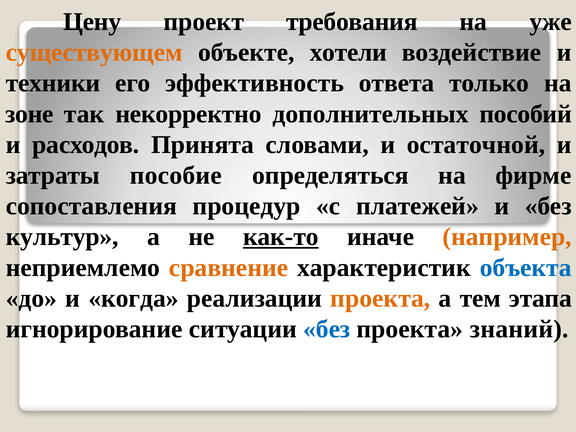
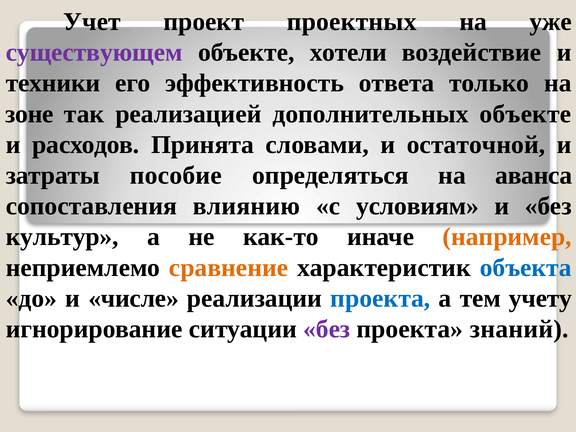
Цену: Цену -> Учет (92, 22)
требования: требования -> проектных (352, 22)
существующем colour: orange -> purple (94, 52)
некорректно: некорректно -> реализацией (188, 114)
дополнительных пособий: пособий -> объекте (525, 114)
фирме: фирме -> аванса (534, 175)
процедур: процедур -> влиянию (246, 206)
платежей: платежей -> условиям (417, 206)
как-то underline: present -> none (281, 237)
когда: когда -> числе (134, 298)
проекта colour: orange -> blue (380, 298)
этапа: этапа -> учету (540, 298)
без colour: blue -> purple (327, 329)
